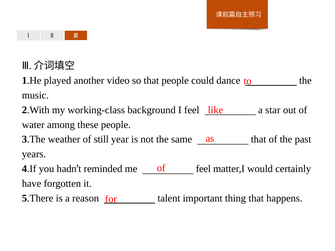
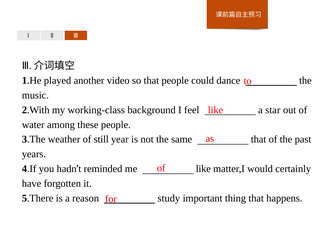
me feel: feel -> like (203, 169)
talent: talent -> study (169, 198)
